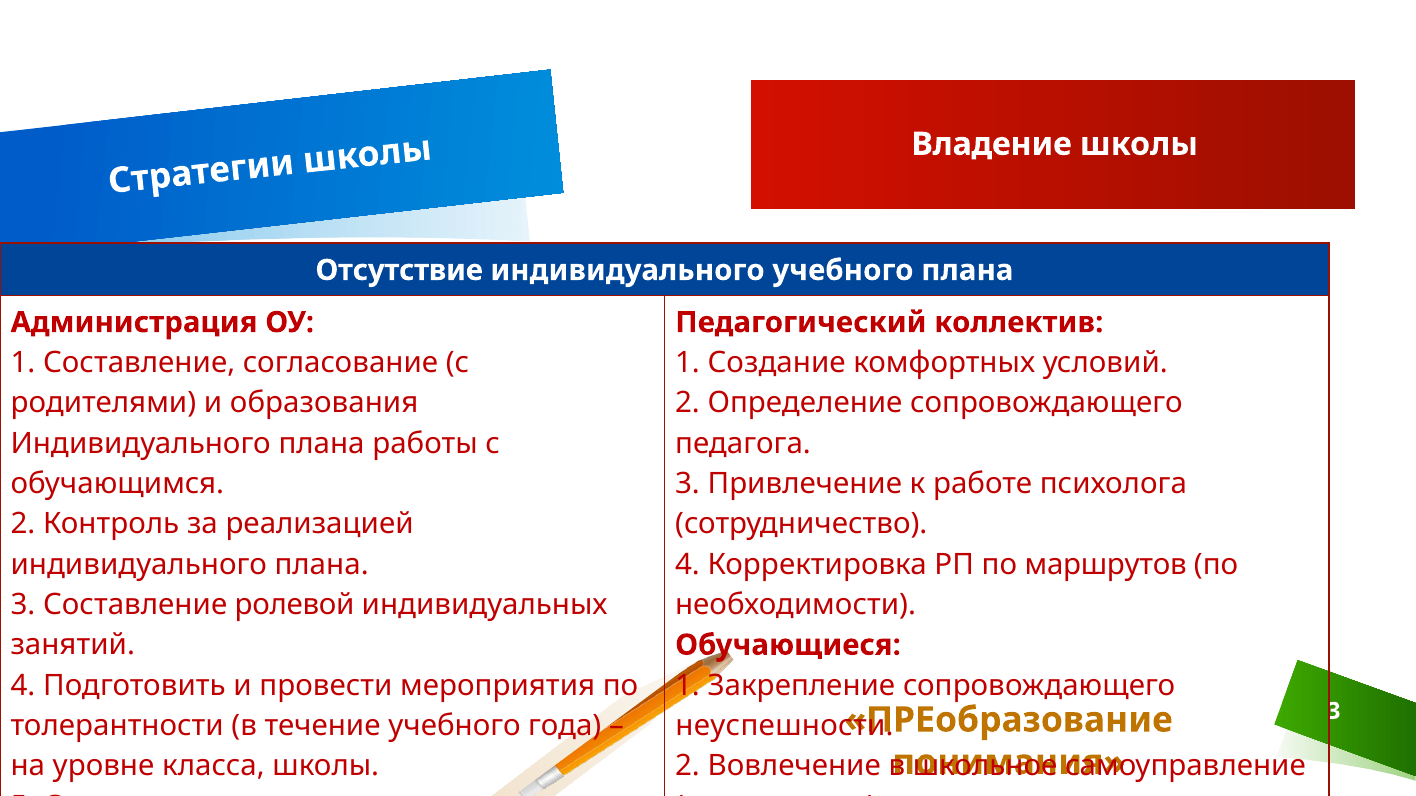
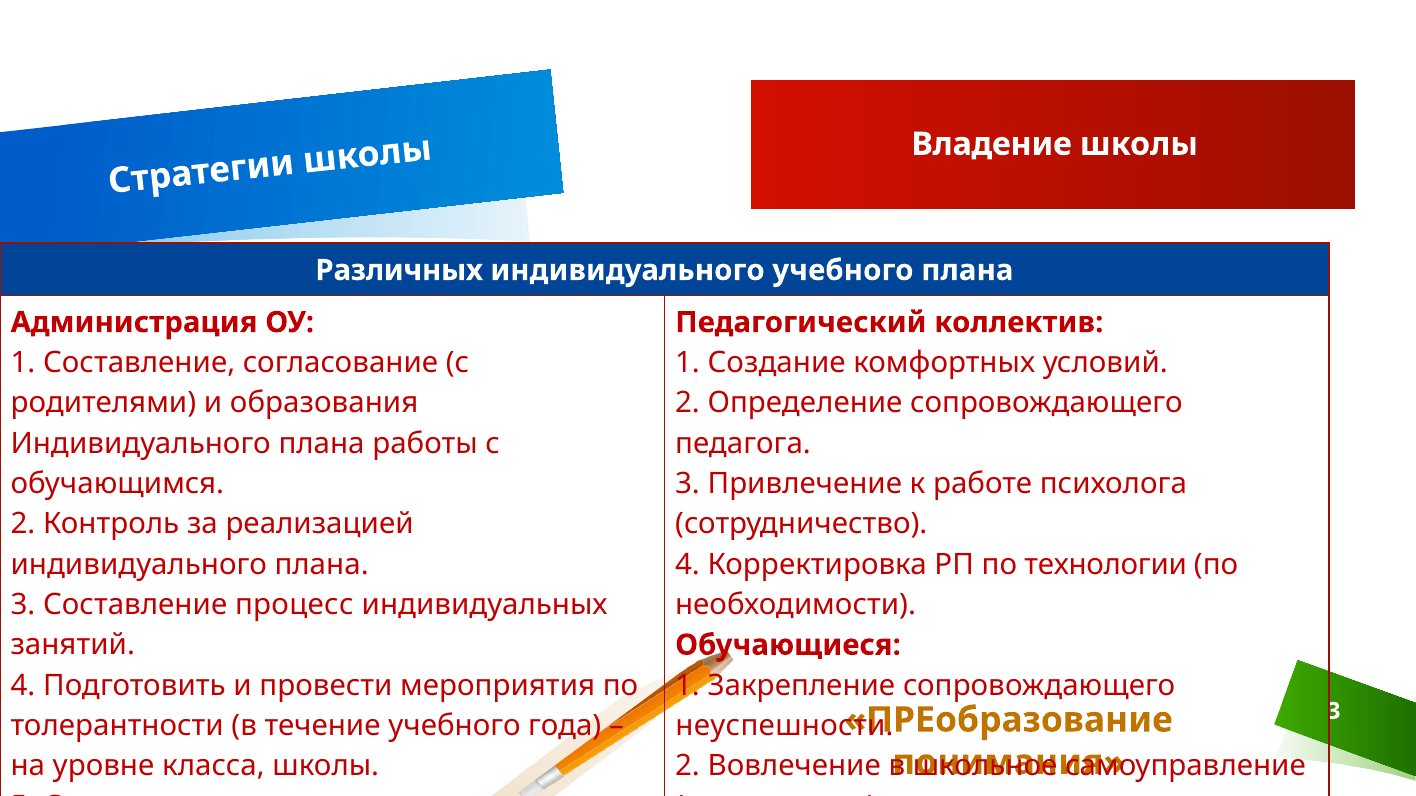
Отсутствие: Отсутствие -> Различных (399, 270)
маршрутов: маршрутов -> технологии (1106, 565)
ролевой: ролевой -> процесс (294, 605)
